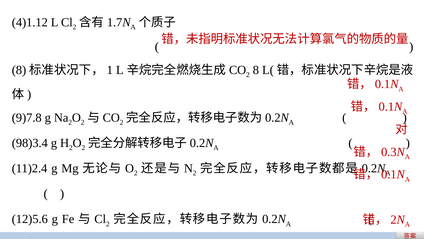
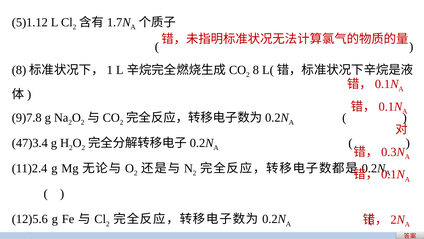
4)1.12: 4)1.12 -> 5)1.12 (30, 22)
98)3.4: 98)3.4 -> 47)3.4 (30, 143)
